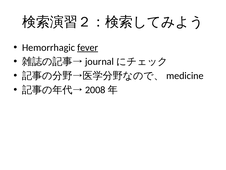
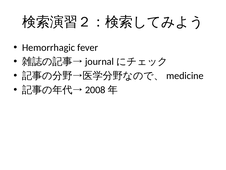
fever underline: present -> none (88, 47)
